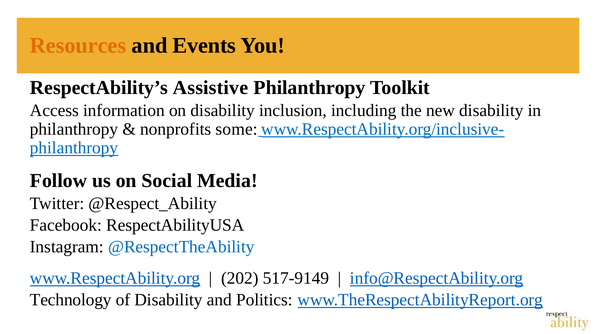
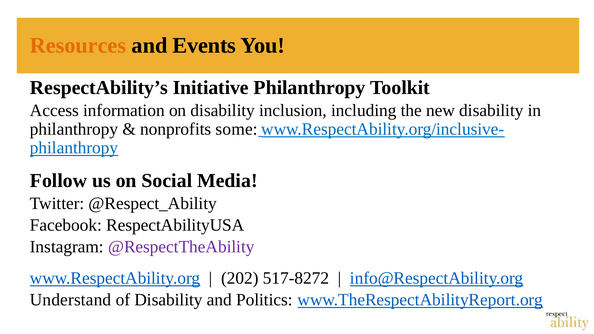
Assistive: Assistive -> Initiative (211, 88)
@RespectTheAbility colour: blue -> purple (181, 247)
517-9149: 517-9149 -> 517-8272 (296, 278)
Technology: Technology -> Understand (71, 300)
